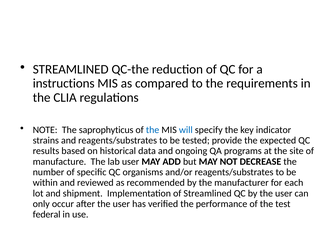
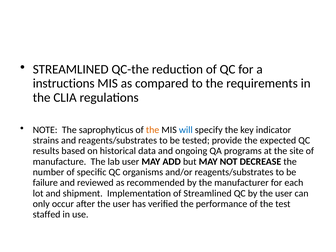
the colour: blue -> orange (153, 130)
within: within -> failure (45, 183)
federal: federal -> staffed (47, 214)
